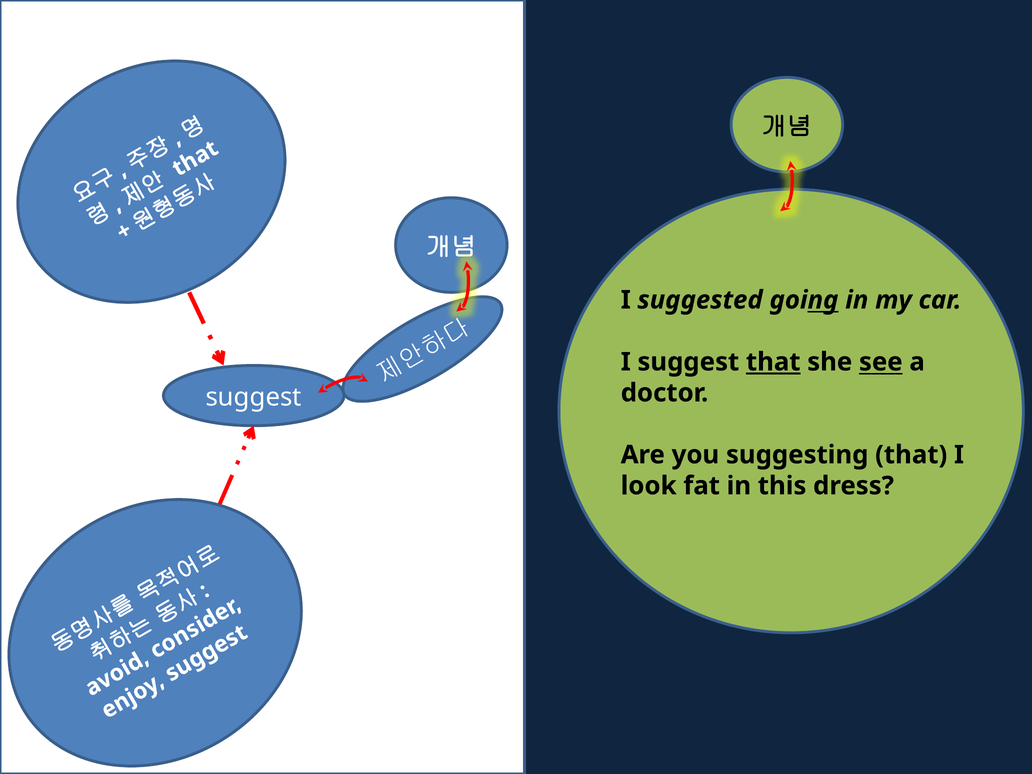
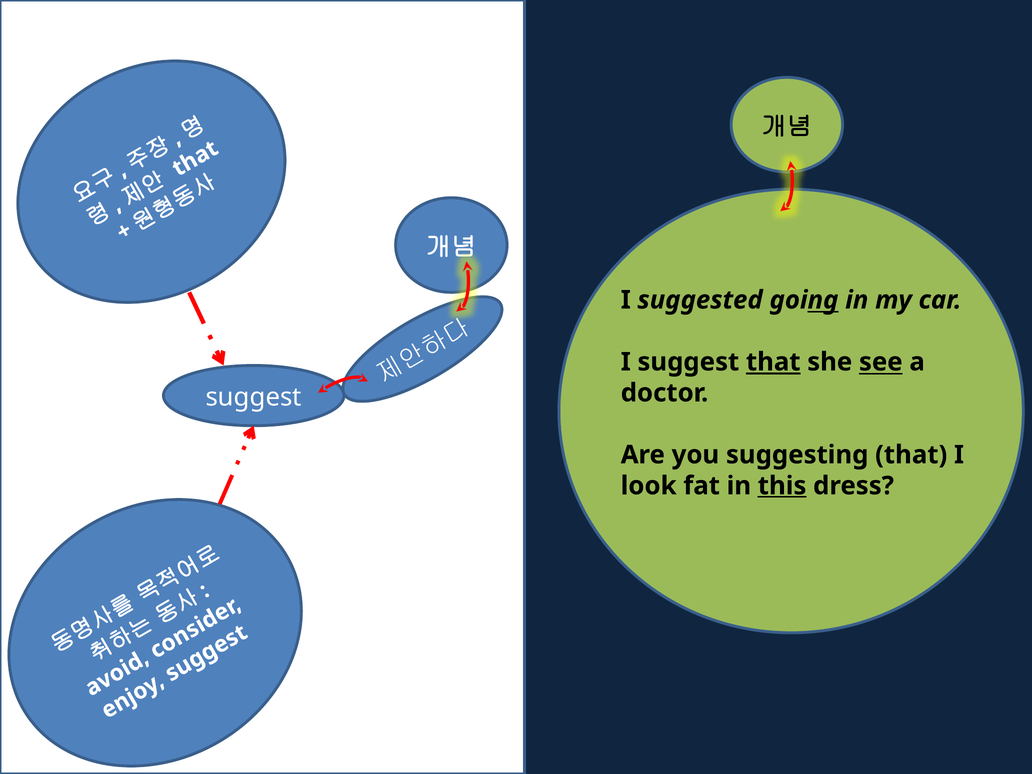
this underline: none -> present (782, 486)
